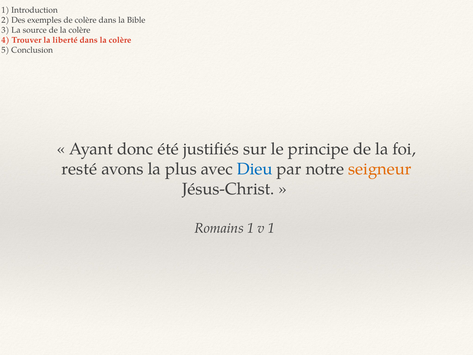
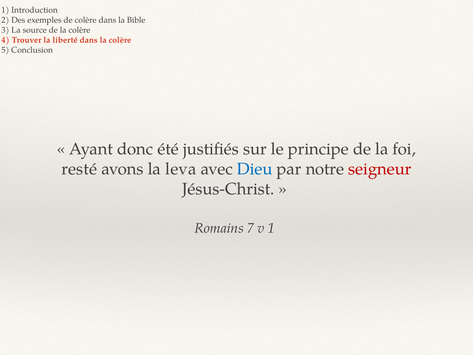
plus: plus -> leva (181, 169)
seigneur colour: orange -> red (380, 169)
Romains 1: 1 -> 7 (251, 228)
